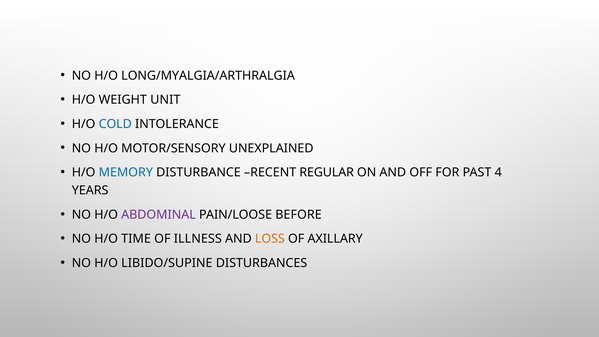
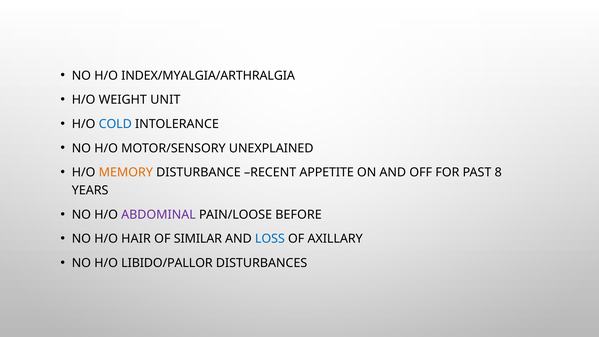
LONG/MYALGIA/ARTHRALGIA: LONG/MYALGIA/ARTHRALGIA -> INDEX/MYALGIA/ARTHRALGIA (208, 76)
MEMORY colour: blue -> orange (126, 172)
REGULAR: REGULAR -> APPETITE (327, 172)
4: 4 -> 8 (498, 172)
TIME: TIME -> HAIR (136, 239)
ILLNESS: ILLNESS -> SIMILAR (198, 239)
LOSS colour: orange -> blue (270, 239)
LIBIDO/SUPINE: LIBIDO/SUPINE -> LIBIDO/PALLOR (167, 263)
